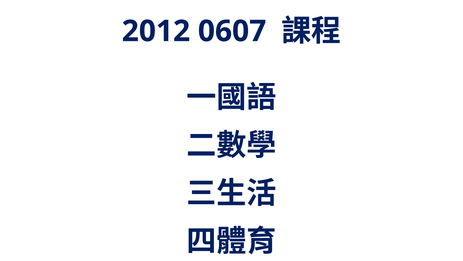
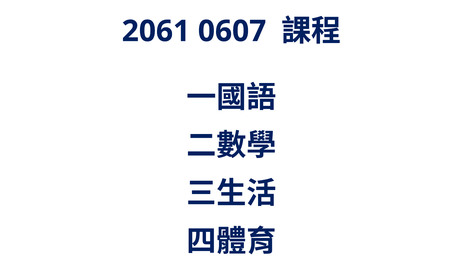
2012: 2012 -> 2061 (156, 31)
